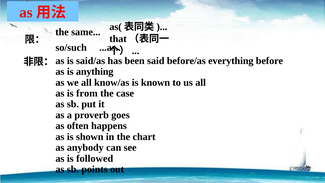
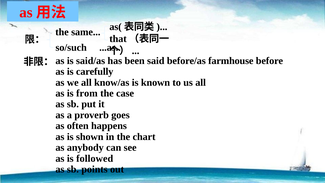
everything: everything -> farmhouse (231, 61)
anything: anything -> carefully (95, 72)
